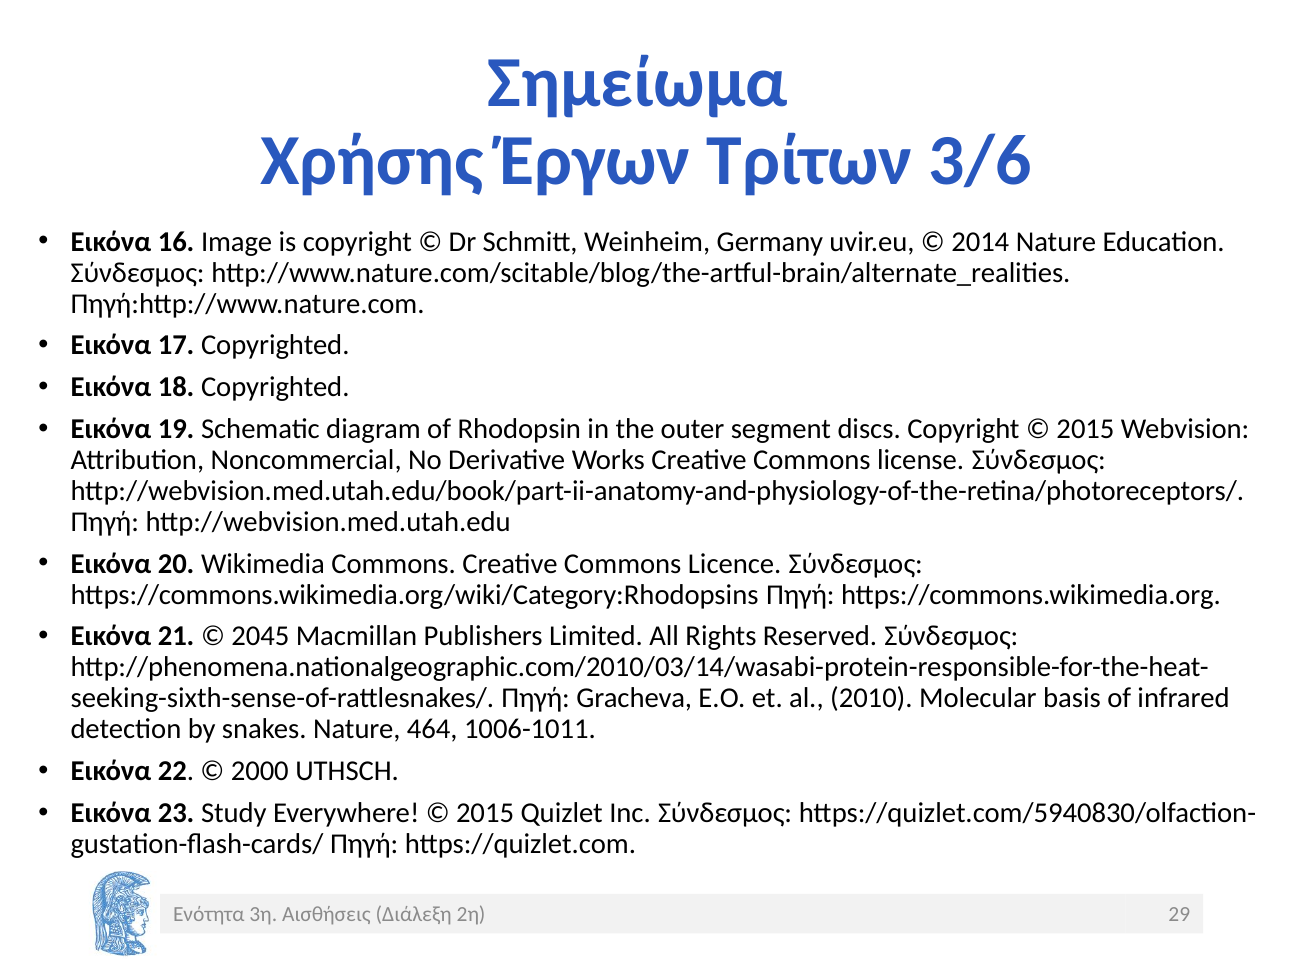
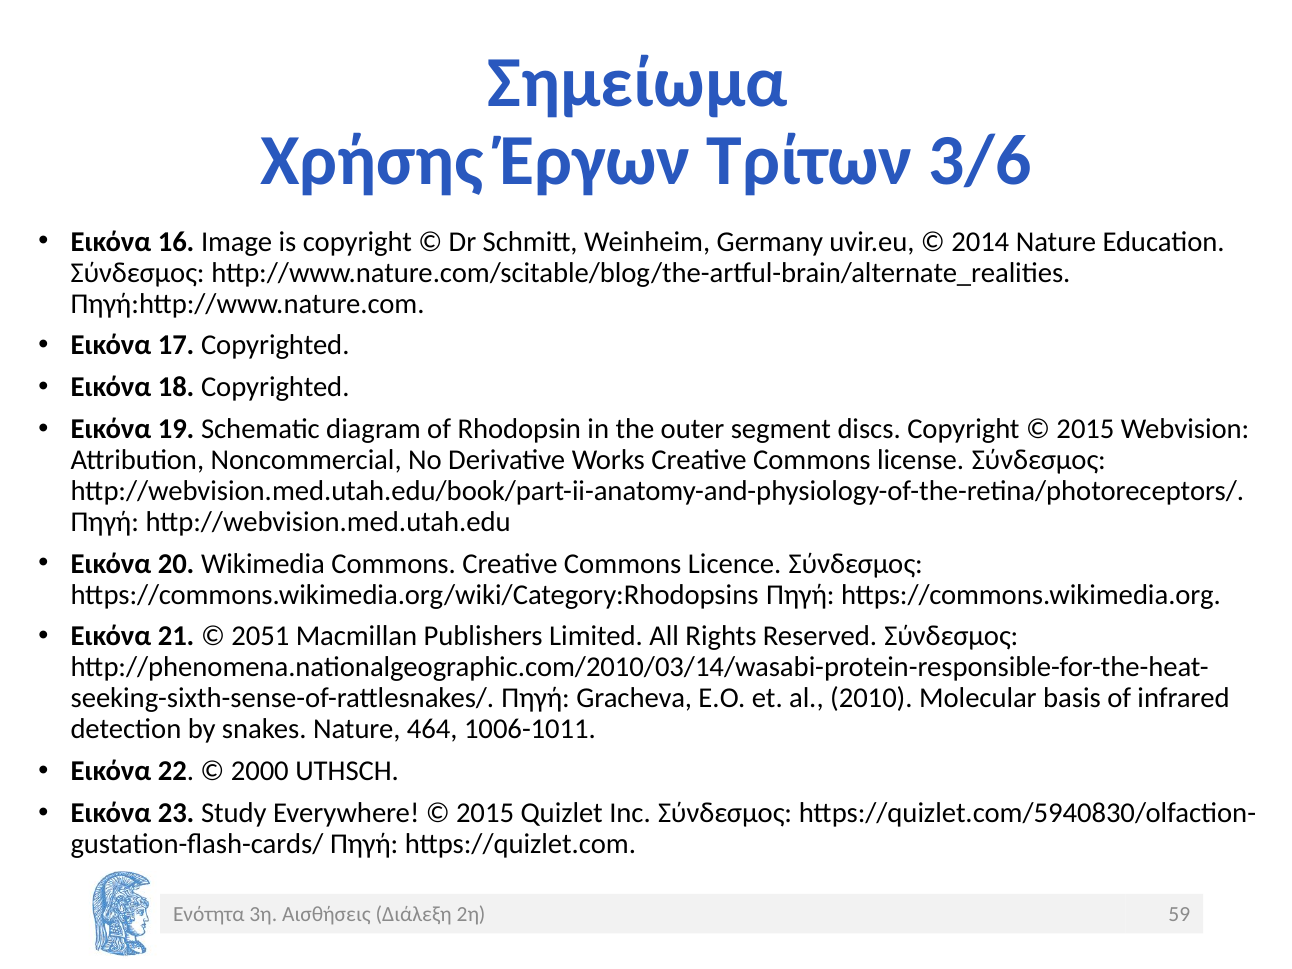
2045: 2045 -> 2051 (260, 636)
29: 29 -> 59 (1179, 915)
